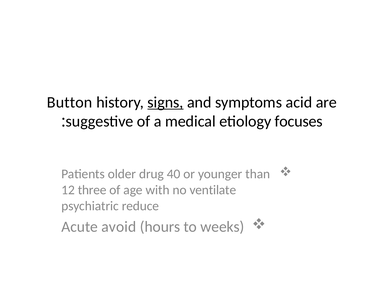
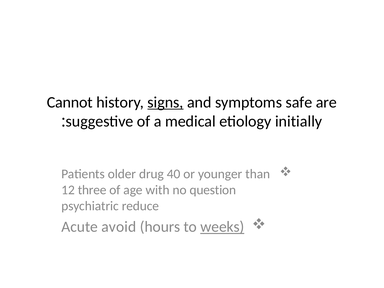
Button: Button -> Cannot (70, 102)
acid: acid -> safe (299, 102)
focuses: focuses -> initially (299, 121)
ventilate: ventilate -> question (213, 190)
weeks underline: none -> present (222, 227)
